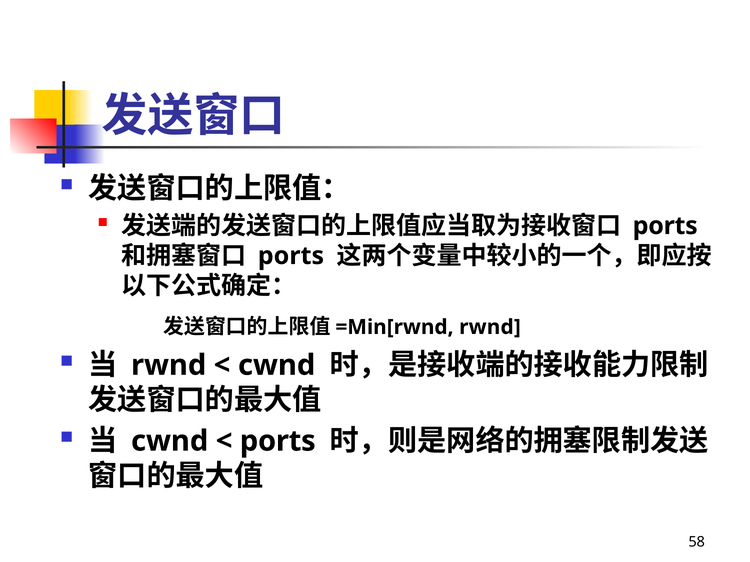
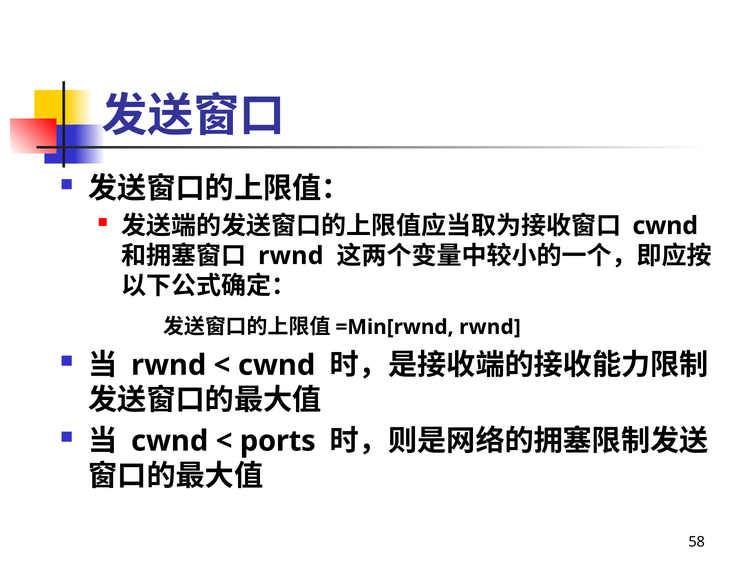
ports: ports -> cwnd (665, 226)
ports: ports -> rwnd (291, 256)
